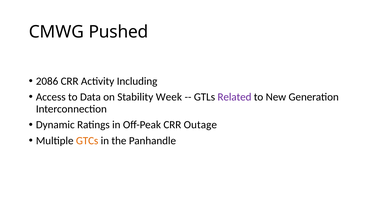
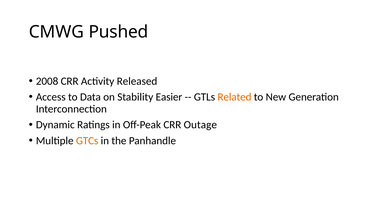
2086: 2086 -> 2008 (47, 81)
Including: Including -> Released (137, 81)
Week: Week -> Easier (169, 97)
Related colour: purple -> orange (234, 97)
